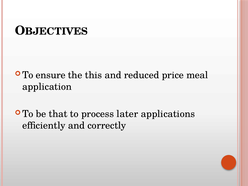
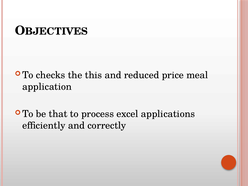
ensure: ensure -> checks (51, 75)
later: later -> excel (127, 114)
